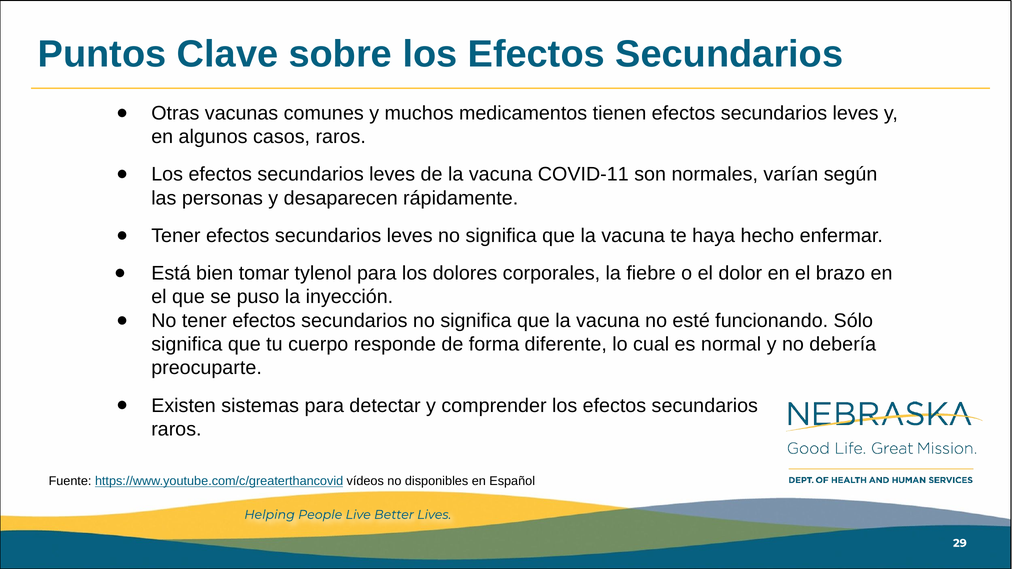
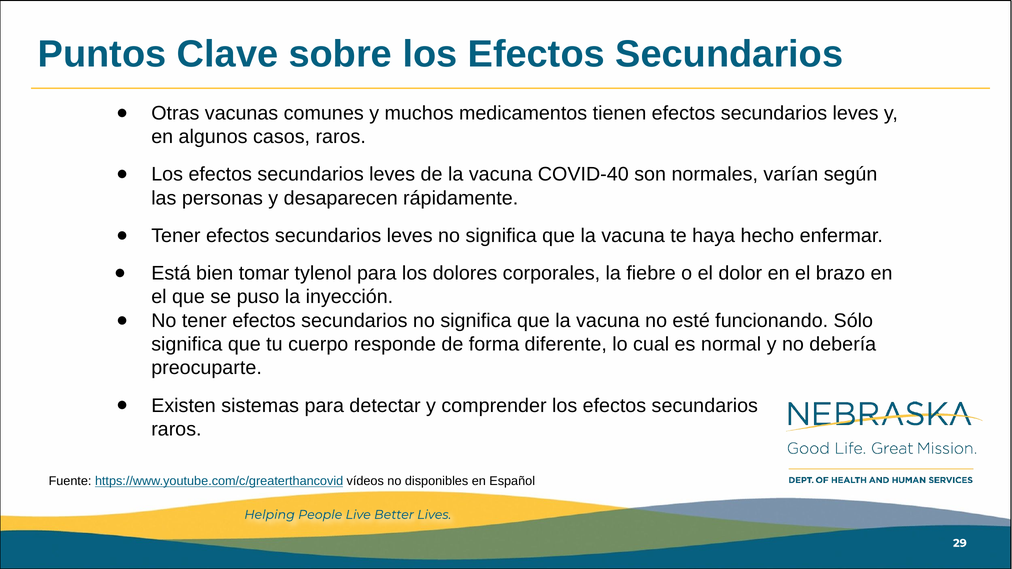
COVID-11: COVID-11 -> COVID-40 (583, 175)
